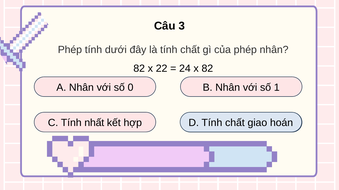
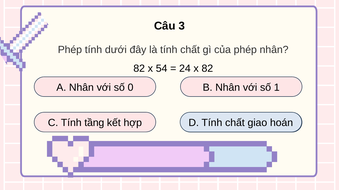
22: 22 -> 54 (162, 69)
nhất: nhất -> tầng (94, 123)
